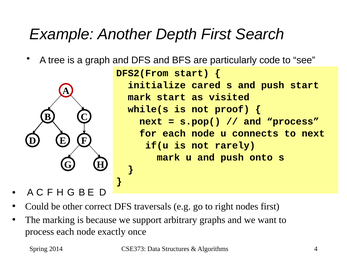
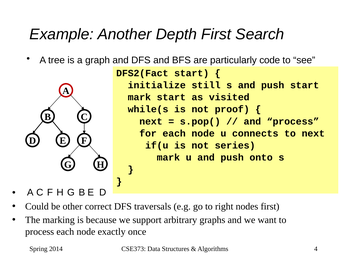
DFS2(From: DFS2(From -> DFS2(Fact (142, 73)
cared: cared -> still (206, 85)
rarely: rarely -> series (235, 146)
